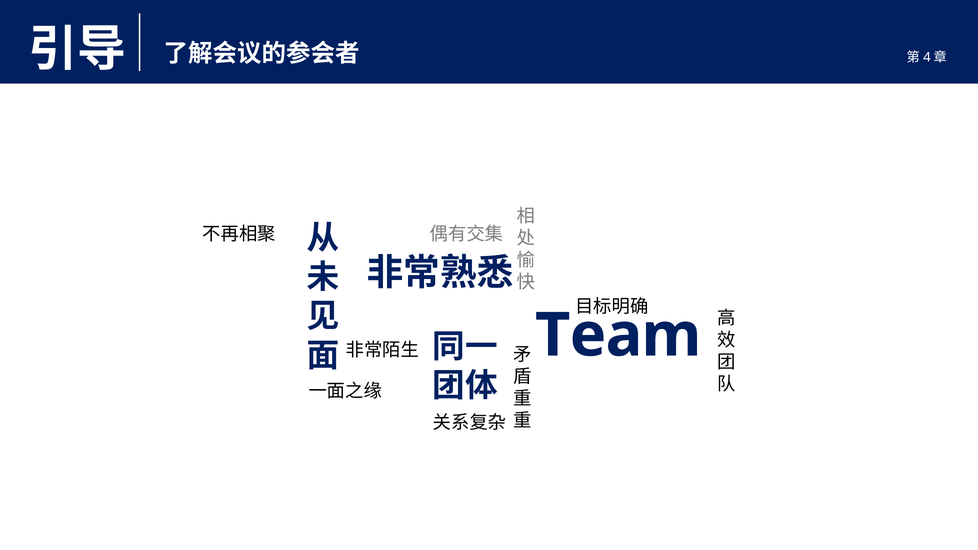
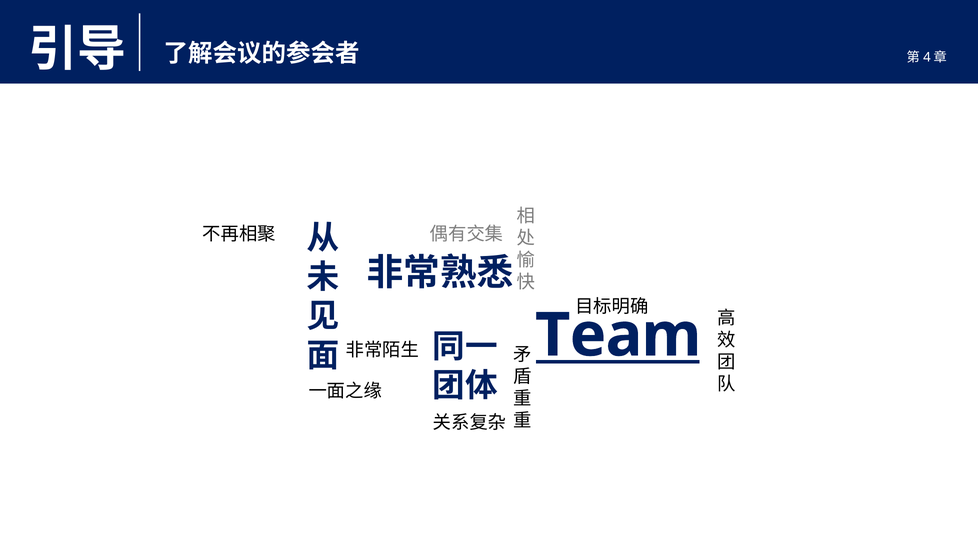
Team underline: none -> present (618, 335)
